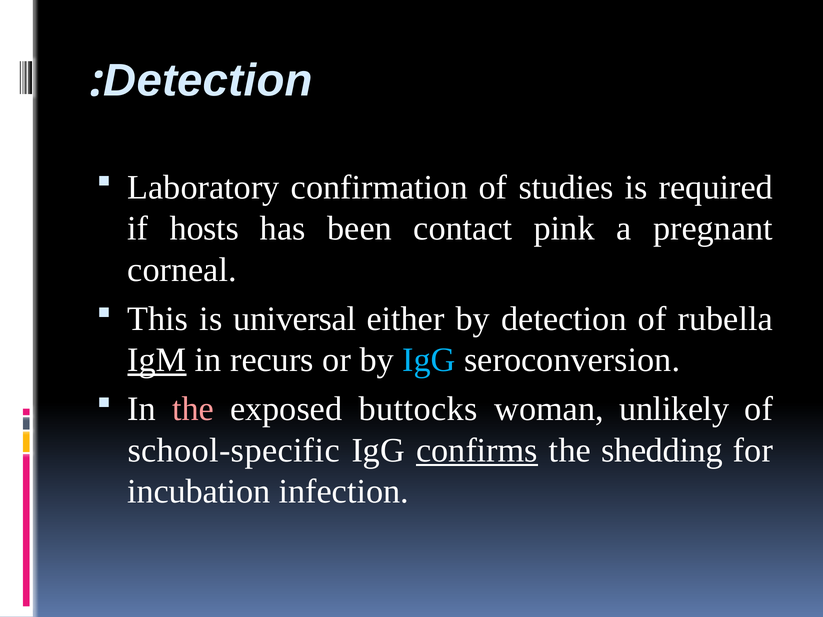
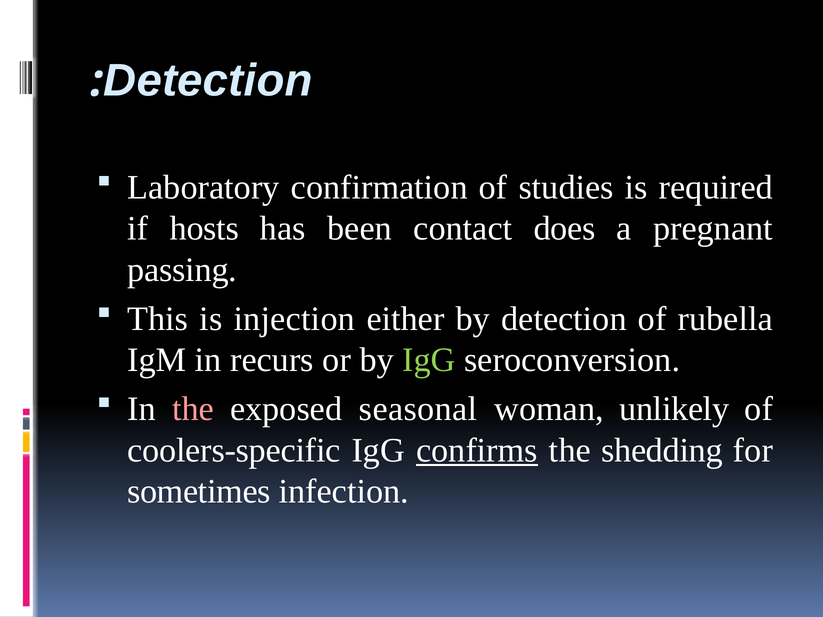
pink: pink -> does (564, 229)
corneal: corneal -> passing (182, 270)
universal: universal -> injection (294, 319)
IgM underline: present -> none (157, 360)
IgG colour: light blue -> light green (429, 360)
buttocks: buttocks -> seasonal (418, 409)
school-specific: school-specific -> coolers-specific (234, 450)
incubation: incubation -> sometimes (199, 492)
